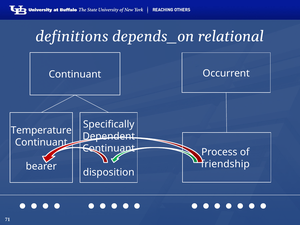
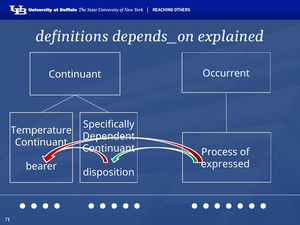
relational: relational -> explained (231, 37)
friendship: friendship -> expressed (225, 164)
